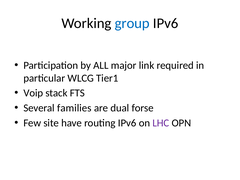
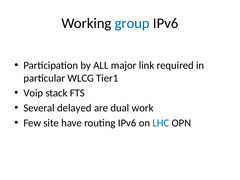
families: families -> delayed (74, 108)
forse: forse -> work (143, 108)
LHC colour: purple -> blue (161, 123)
